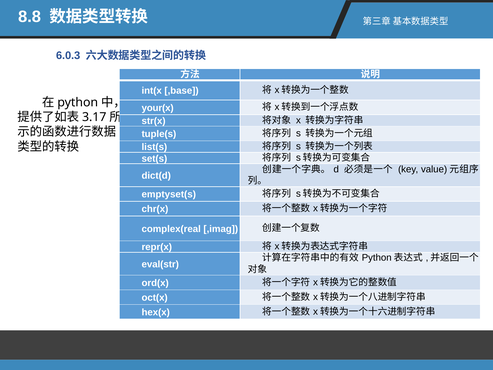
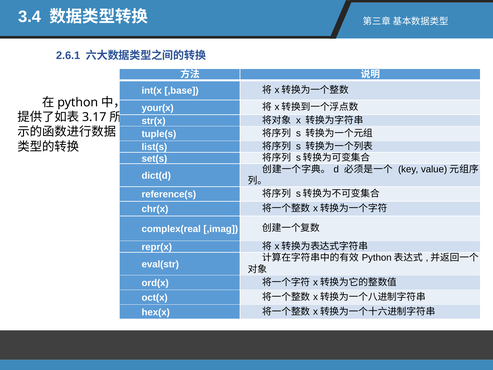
8.8: 8.8 -> 3.4 (30, 17)
6.0.3: 6.0.3 -> 2.6.1 (68, 55)
emptyset(s: emptyset(s -> reference(s (169, 194)
